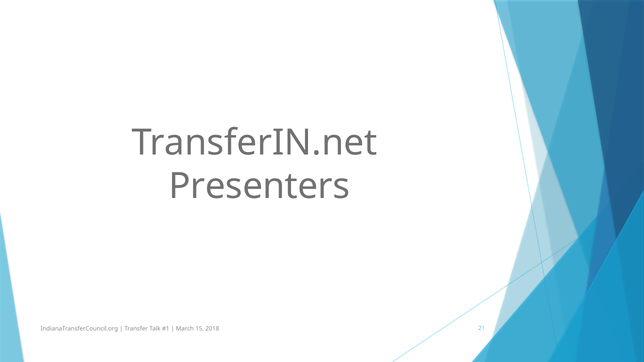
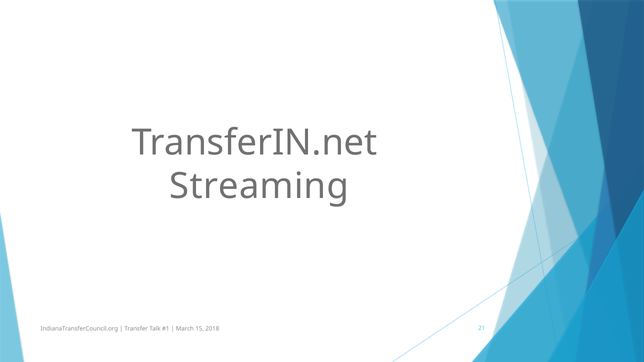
Presenters: Presenters -> Streaming (259, 186)
